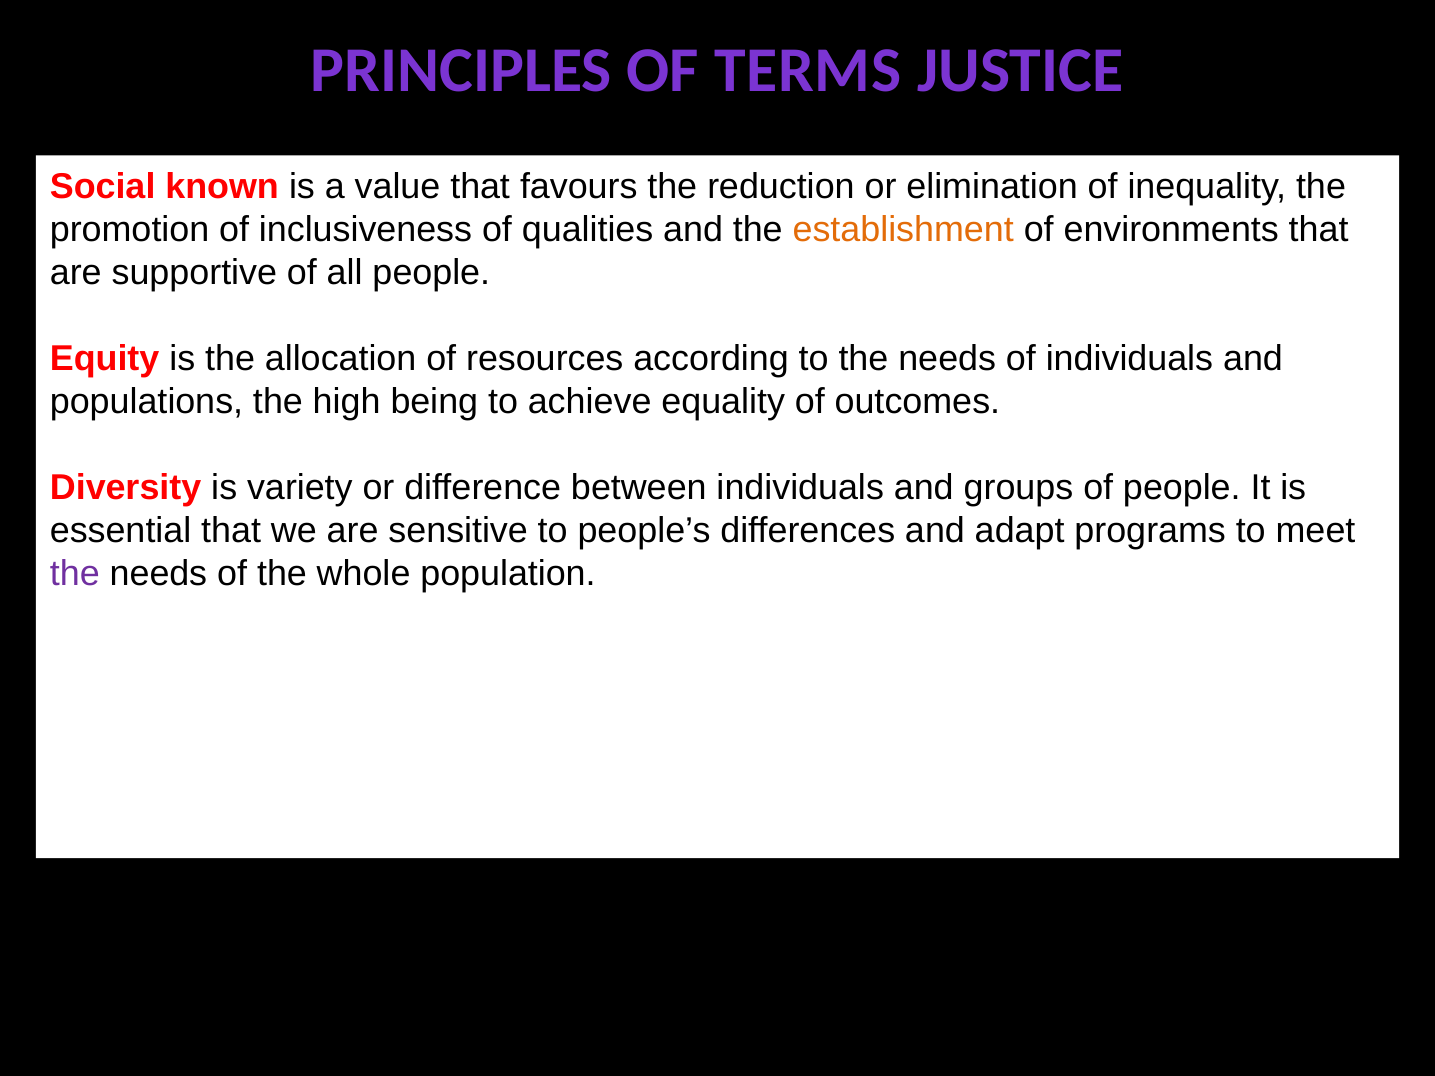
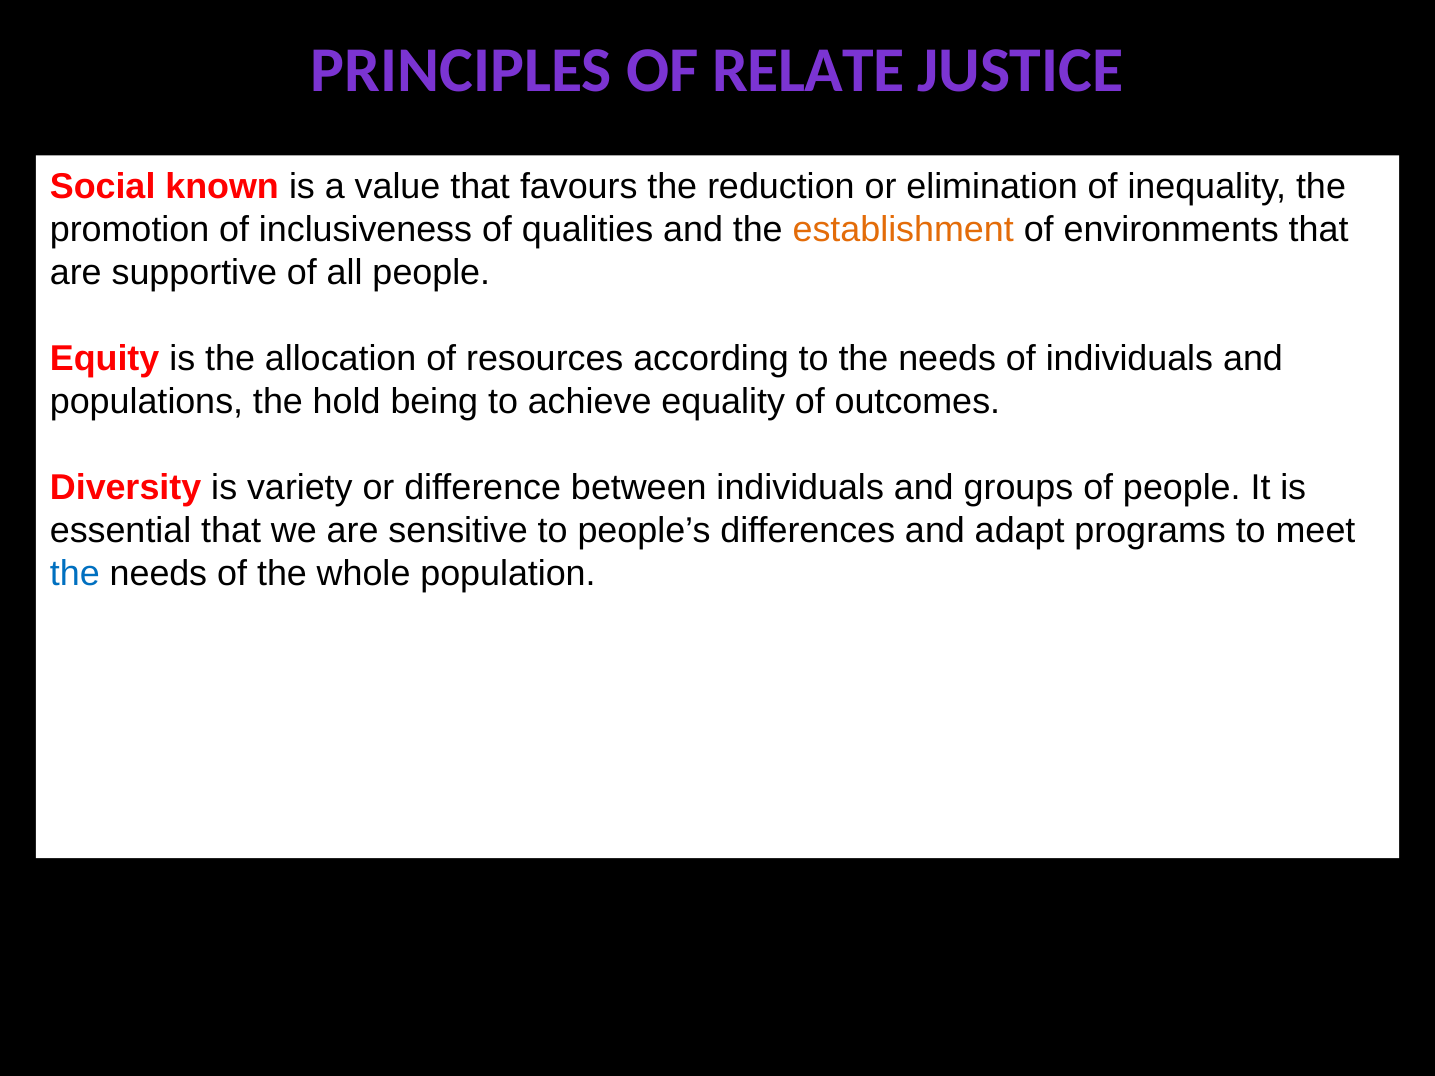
TERMS: TERMS -> RELATE (809, 70)
high: high -> hold (347, 402)
the colour: purple -> blue (75, 574)
